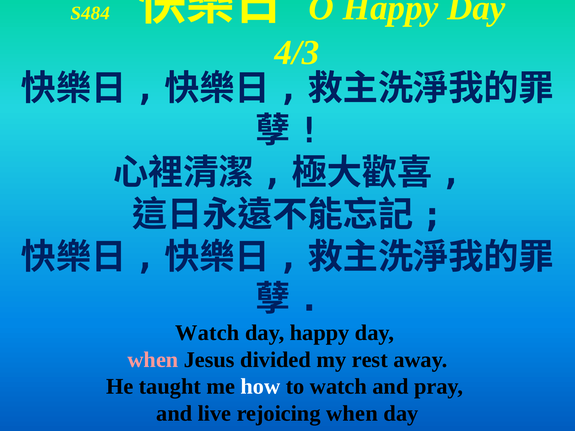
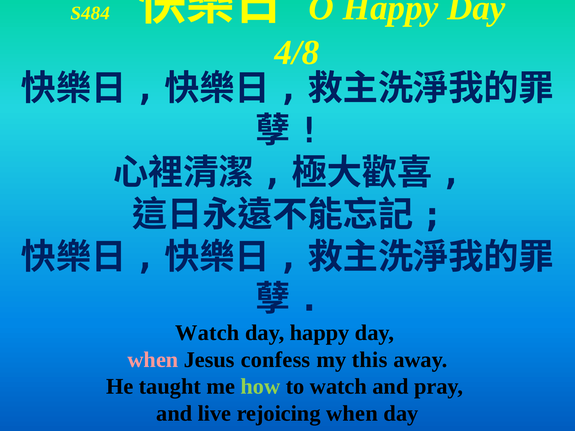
4/3: 4/3 -> 4/8 (297, 53)
divided: divided -> confess (275, 360)
rest: rest -> this (370, 360)
how colour: white -> light green (260, 387)
